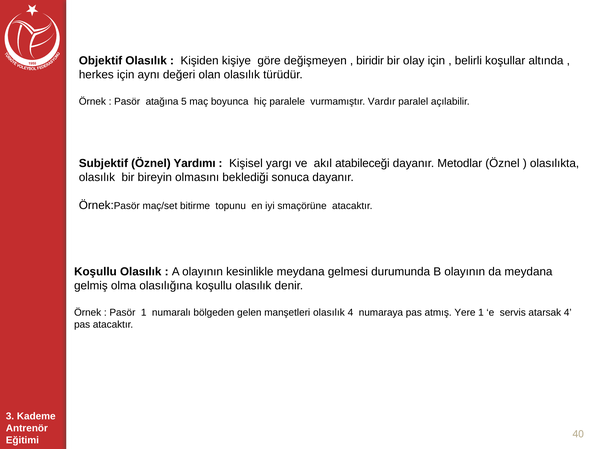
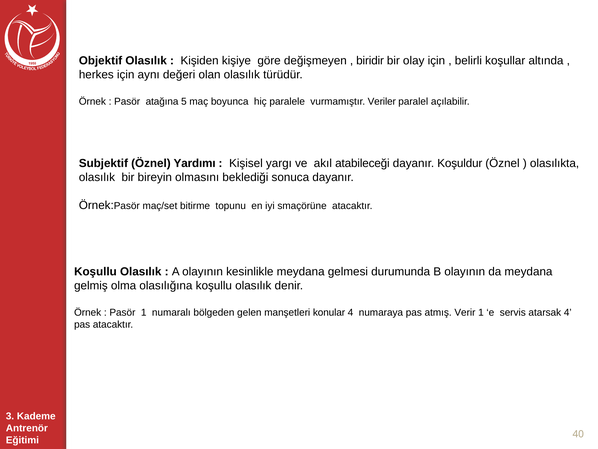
Vardır: Vardır -> Veriler (382, 101)
Metodlar: Metodlar -> Koşuldur (460, 163)
manşetleri olasılık: olasılık -> konular (329, 312)
Yere: Yere -> Verir (465, 312)
